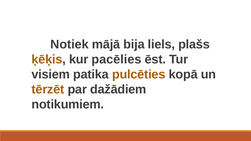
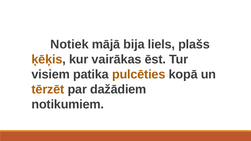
pacēlies: pacēlies -> vairākas (117, 59)
